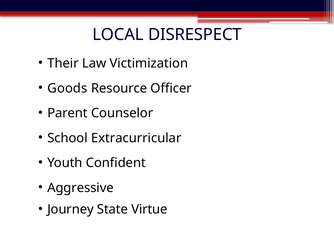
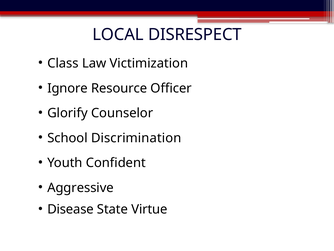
Their: Their -> Class (63, 63)
Goods: Goods -> Ignore (67, 88)
Parent: Parent -> Glorify (67, 113)
Extracurricular: Extracurricular -> Discrimination (136, 138)
Journey: Journey -> Disease (70, 209)
